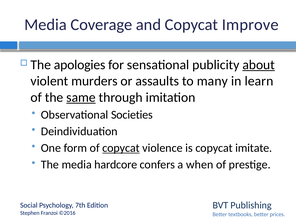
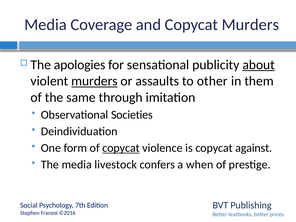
Copycat Improve: Improve -> Murders (250, 25)
murders underline: none -> present (94, 81)
many: many -> other (212, 81)
learn: learn -> them (259, 81)
same underline: present -> none (81, 97)
imitate: imitate -> against (254, 148)
hardcore: hardcore -> livestock (116, 165)
